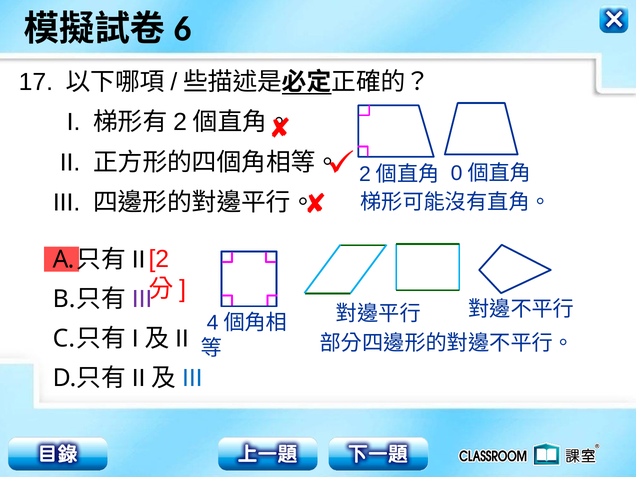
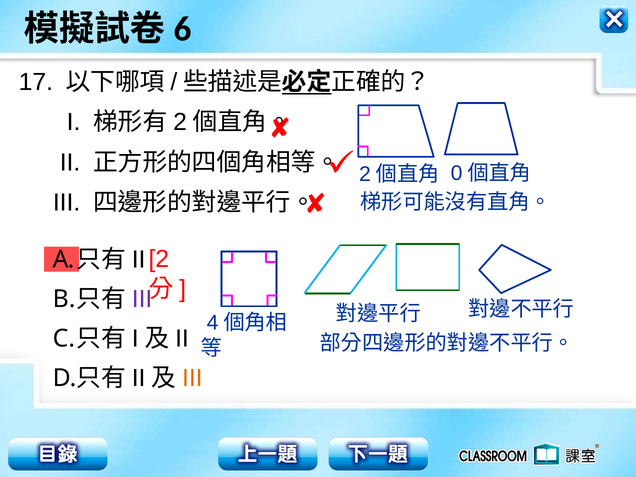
III colour: blue -> orange (192, 378)
